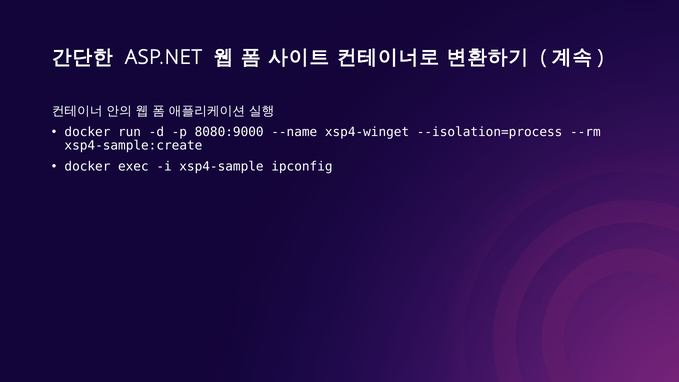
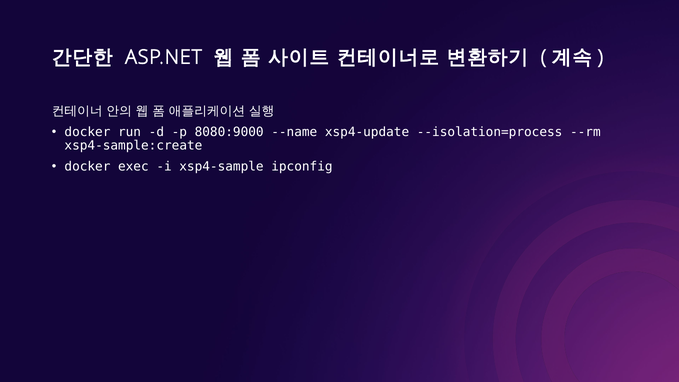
xsp4-winget: xsp4-winget -> xsp4-update (367, 132)
